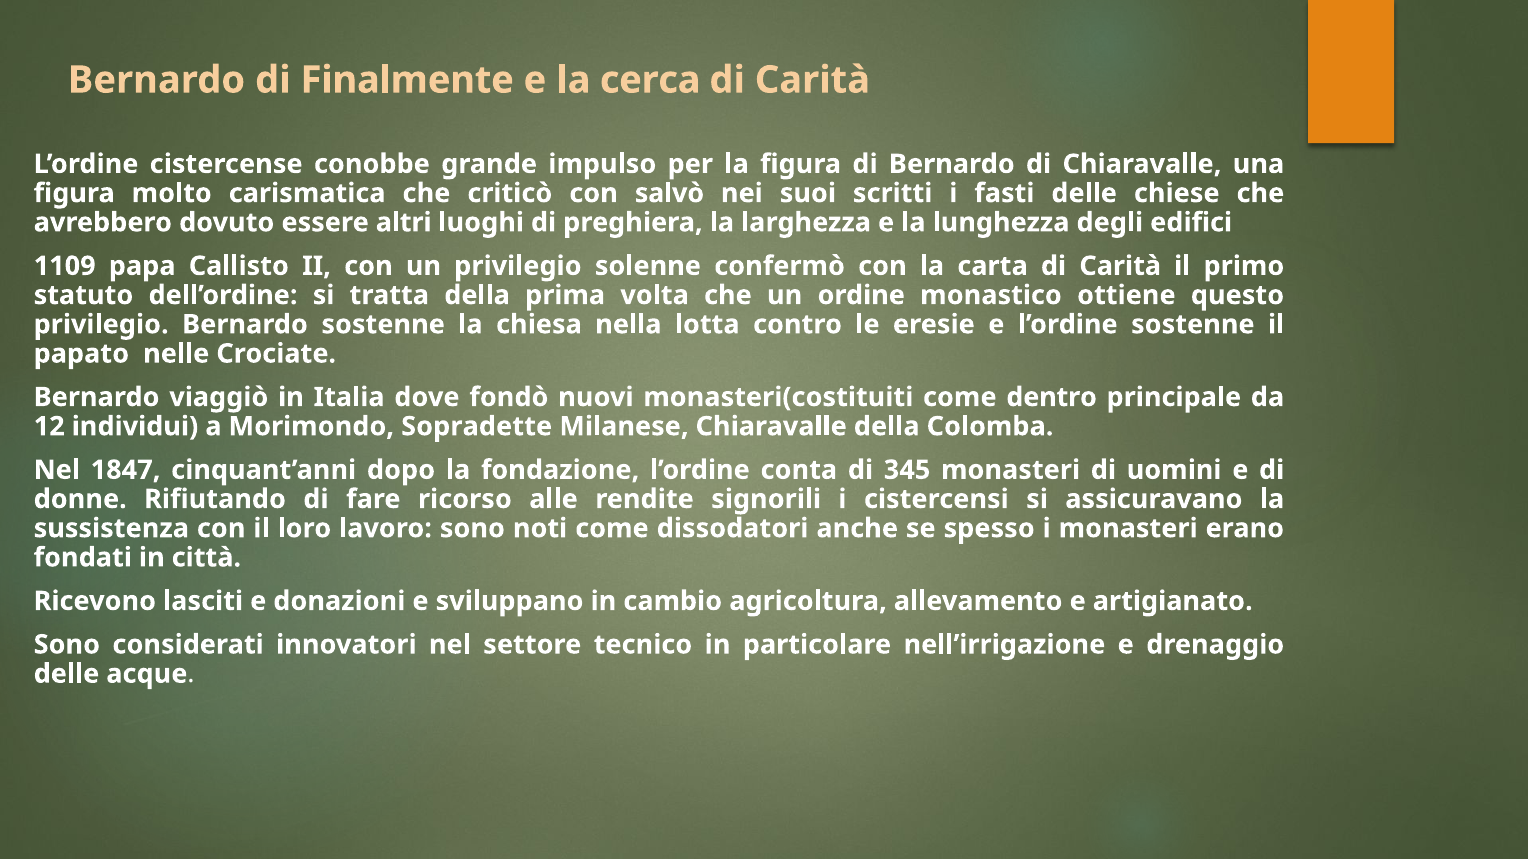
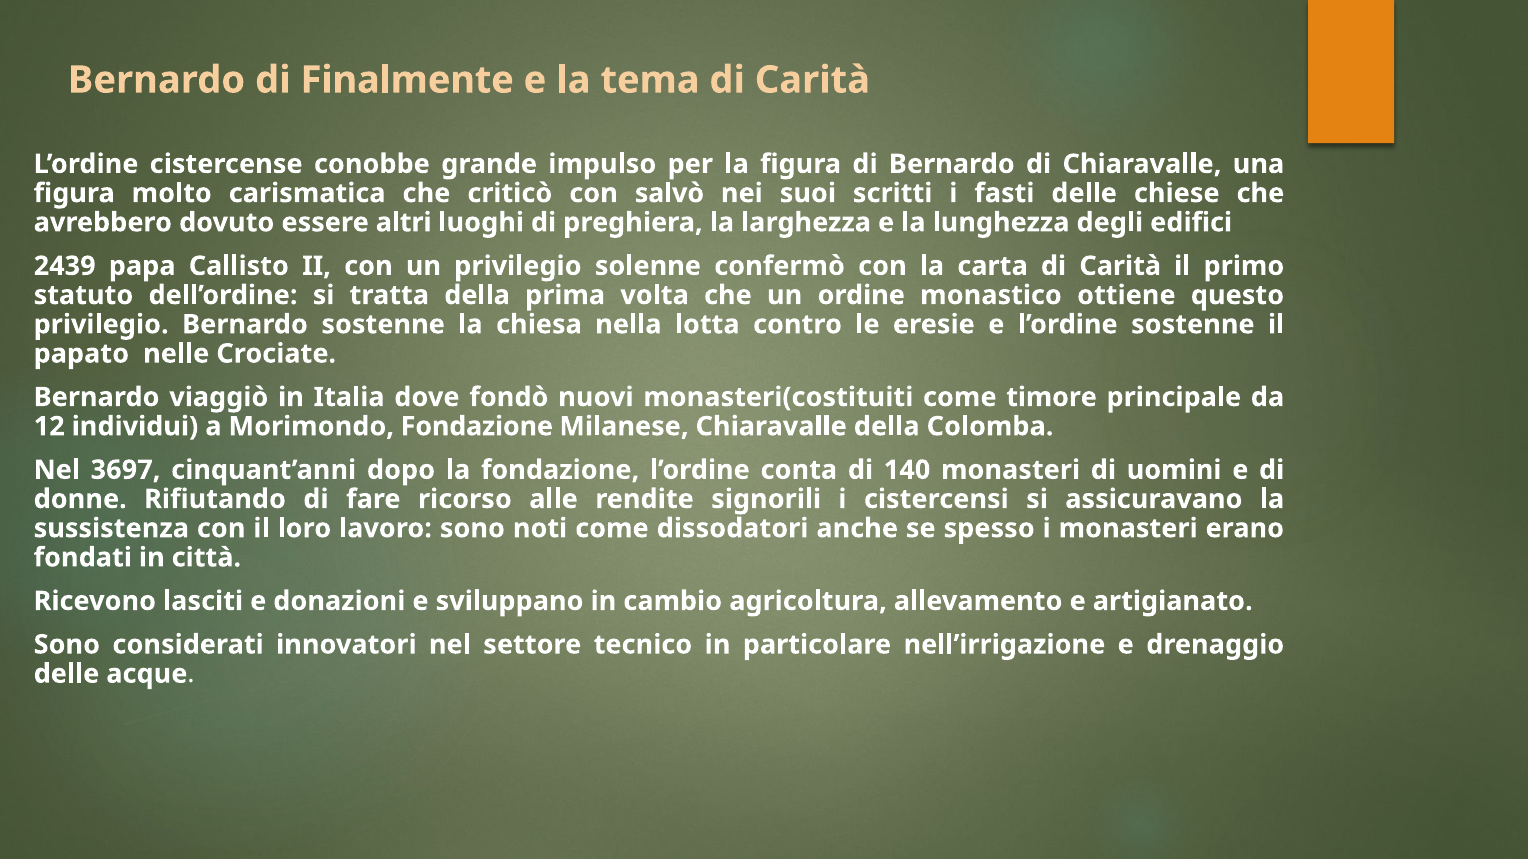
cerca: cerca -> tema (650, 80)
1109: 1109 -> 2439 (65, 266)
dentro: dentro -> timore (1052, 397)
Morimondo Sopradette: Sopradette -> Fondazione (477, 427)
1847: 1847 -> 3697 (126, 470)
345: 345 -> 140 (907, 470)
